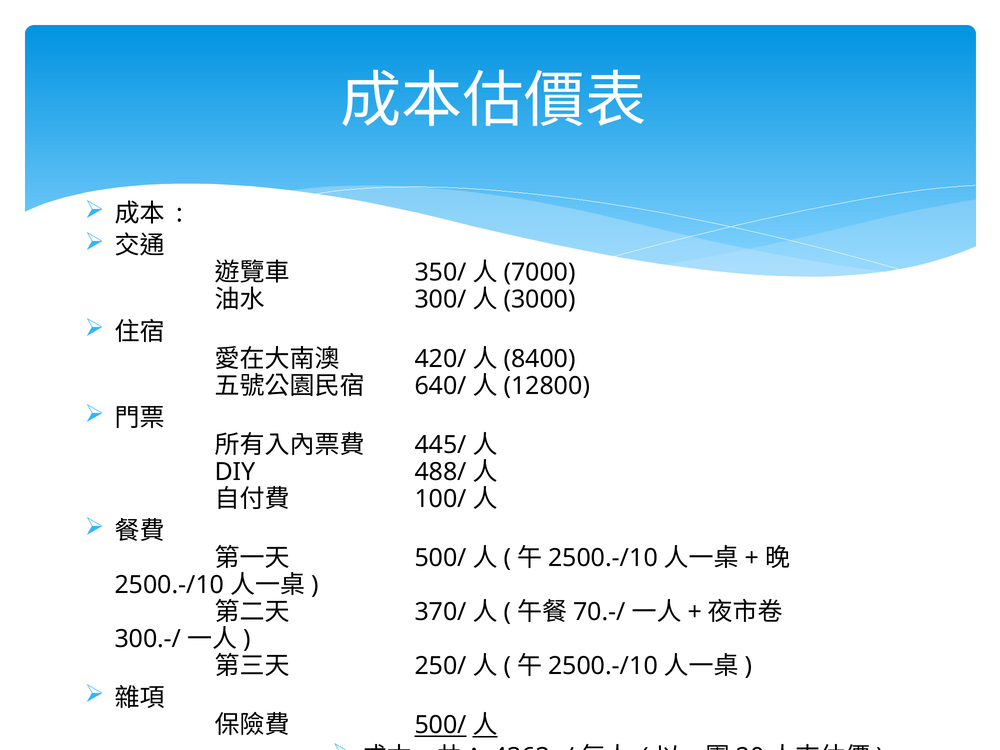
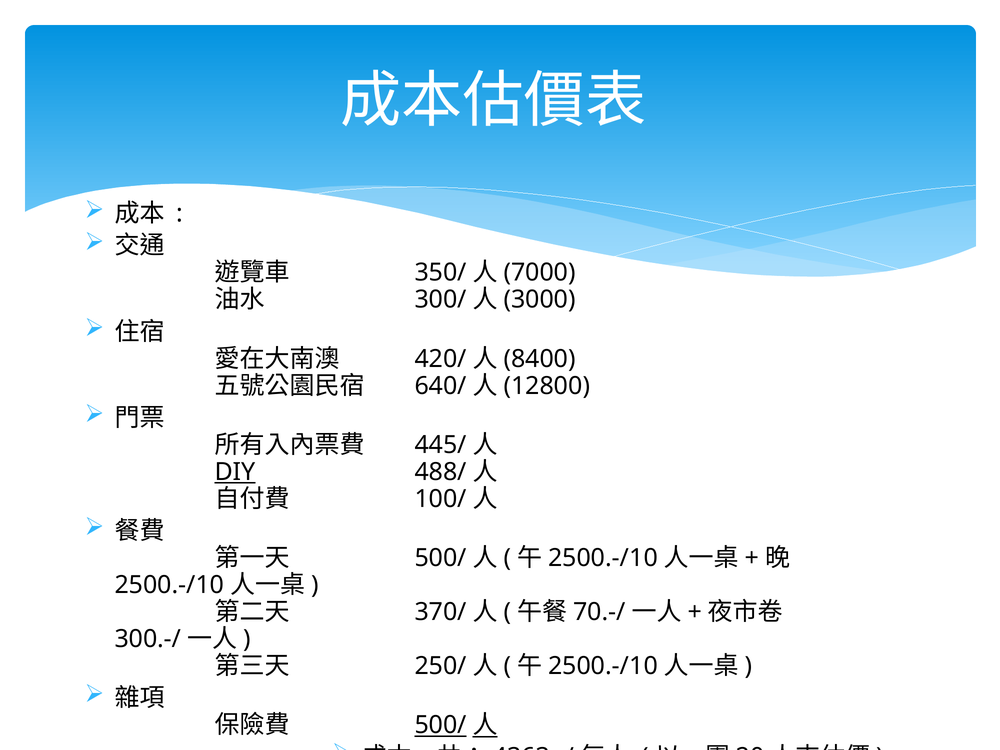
DIY underline: none -> present (235, 472)
